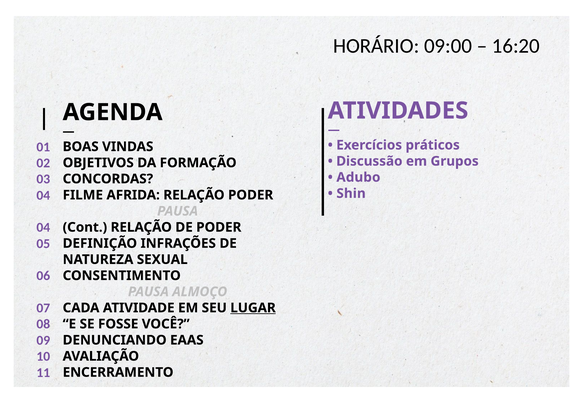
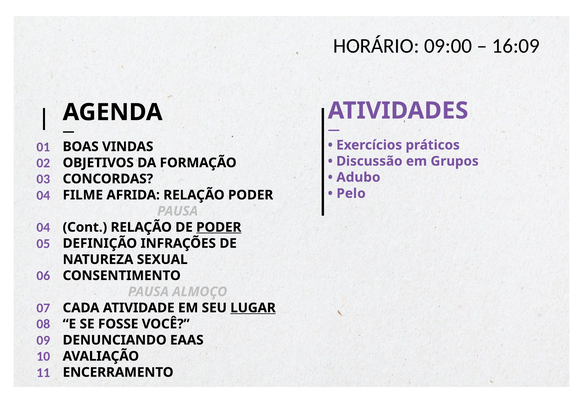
16:20: 16:20 -> 16:09 (516, 46)
Shin: Shin -> Pelo (351, 194)
PODER underline: none -> present (219, 228)
